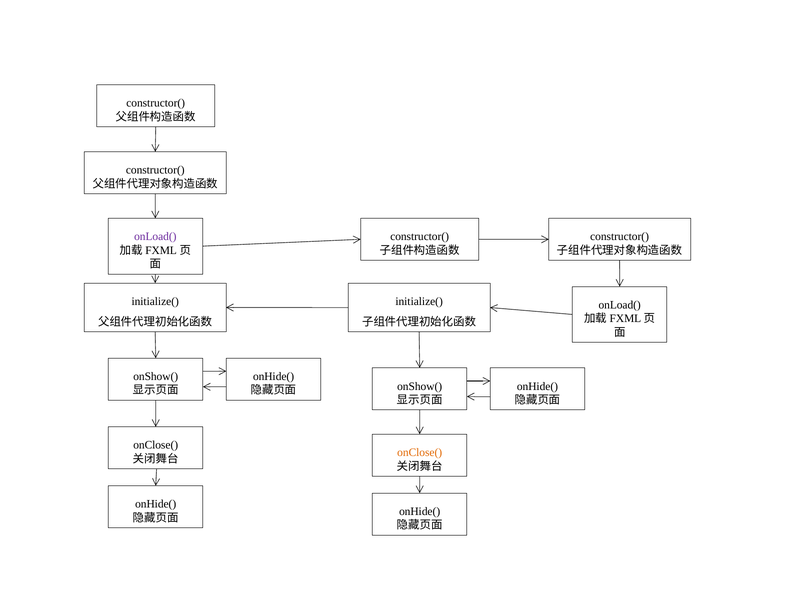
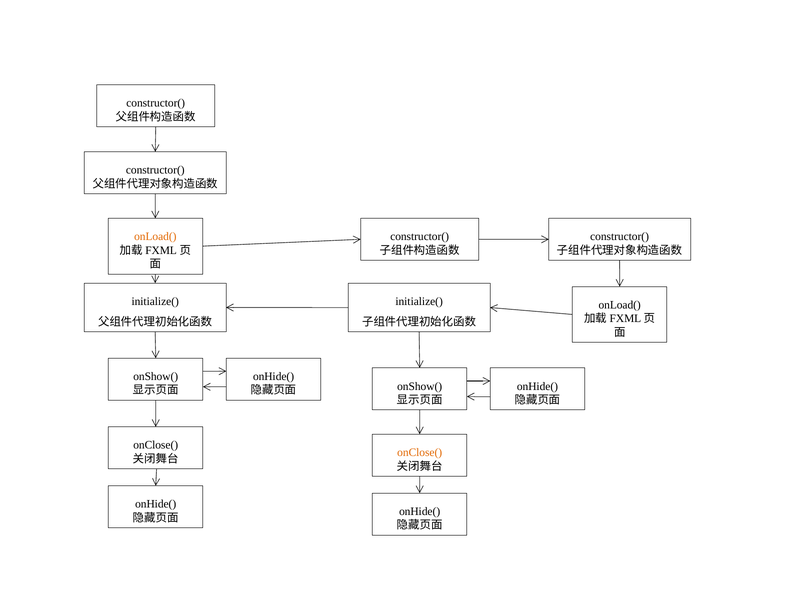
onLoad( colour: purple -> orange (155, 237)
